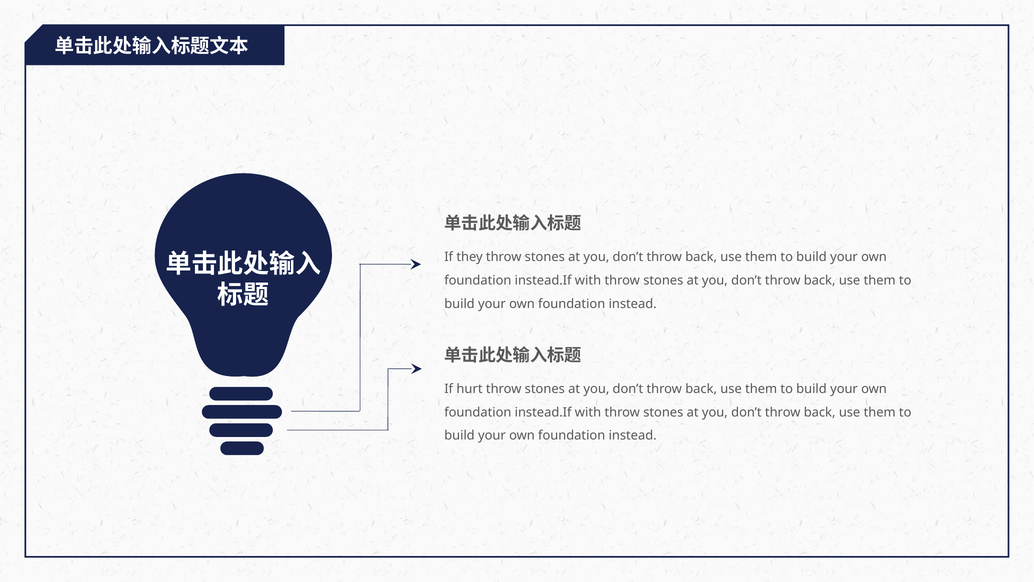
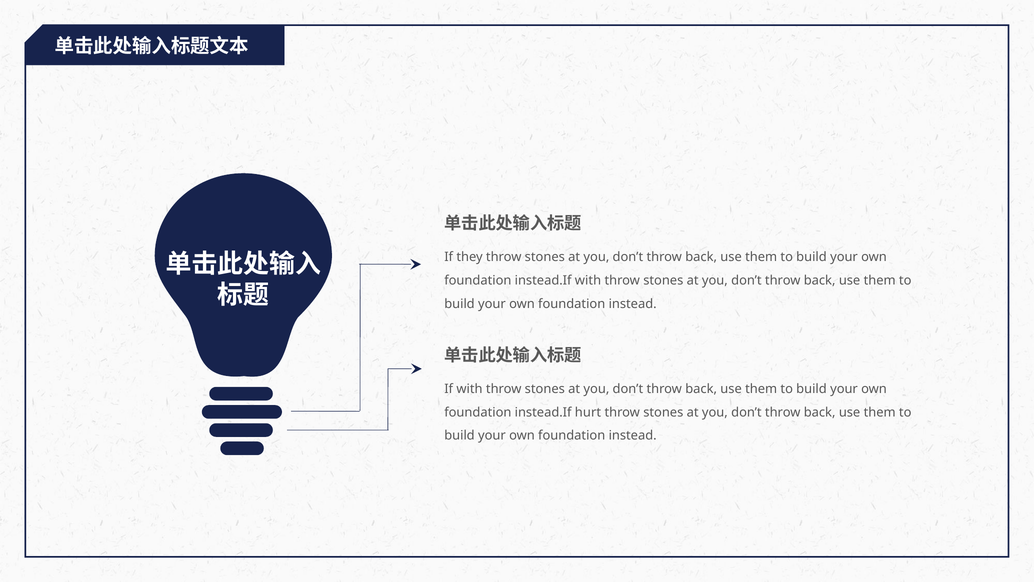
If hurt: hurt -> with (470, 389)
with: with -> hurt (588, 412)
